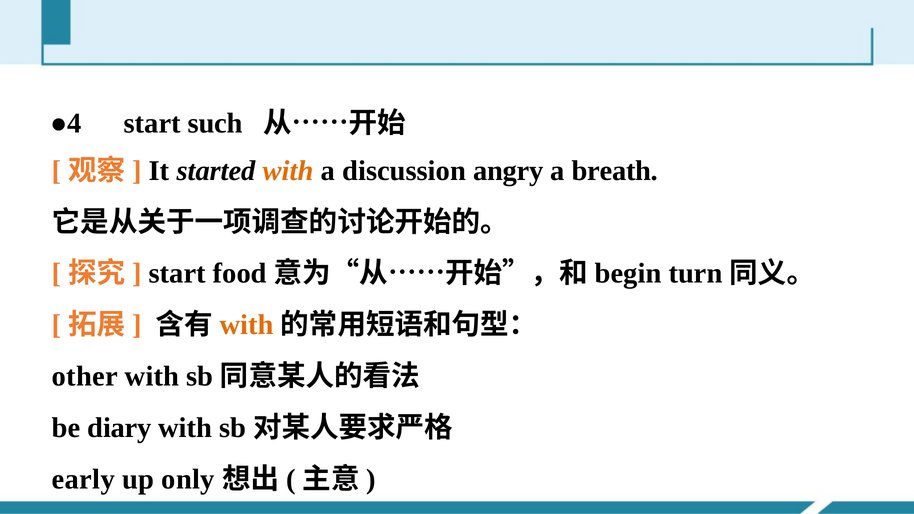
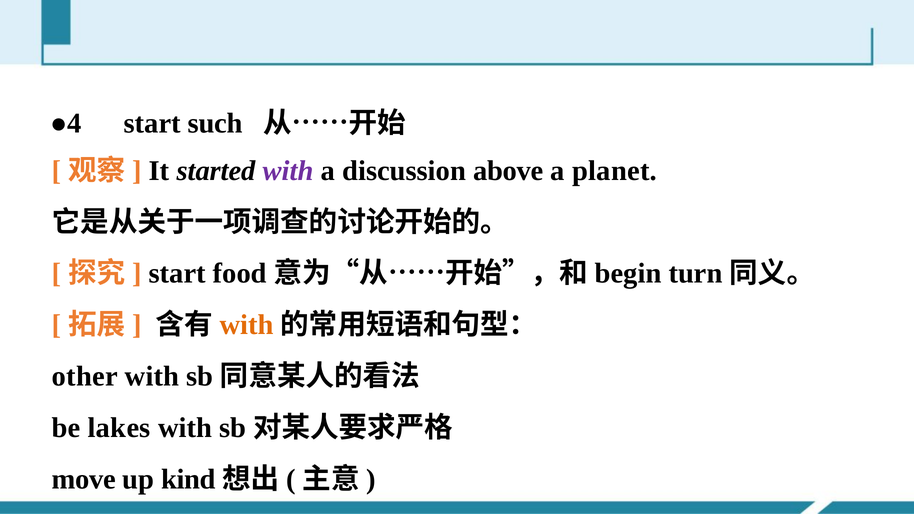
with colour: orange -> purple (288, 171)
angry: angry -> above (508, 171)
breath: breath -> planet (615, 171)
diary: diary -> lakes (119, 428)
early: early -> move (84, 479)
only: only -> kind (188, 479)
